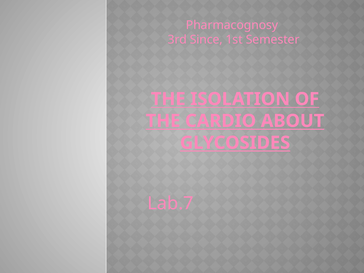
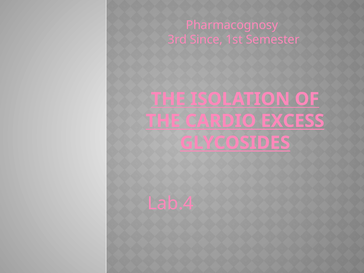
ABOUT: ABOUT -> EXCESS (293, 121)
Lab.7: Lab.7 -> Lab.4 (171, 203)
